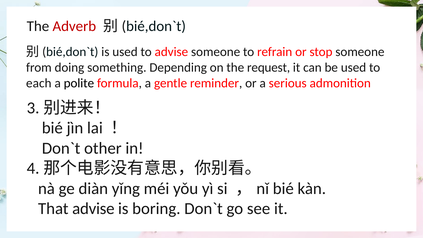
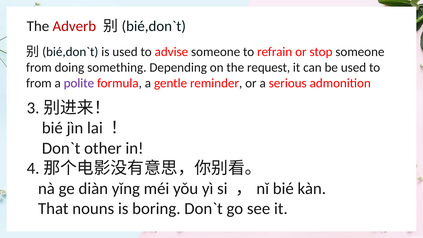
each: each -> from (39, 83)
polite colour: black -> purple (79, 83)
That advise: advise -> nouns (93, 209)
